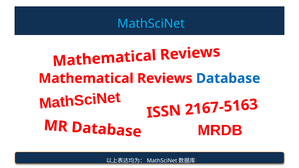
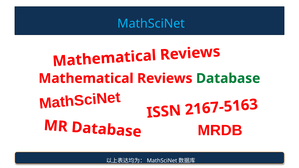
Database colour: blue -> green (228, 78)
